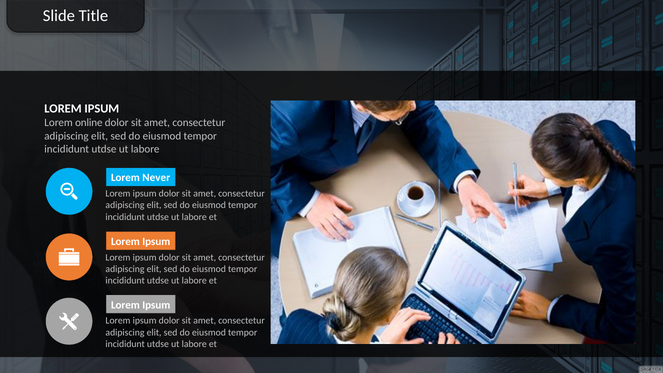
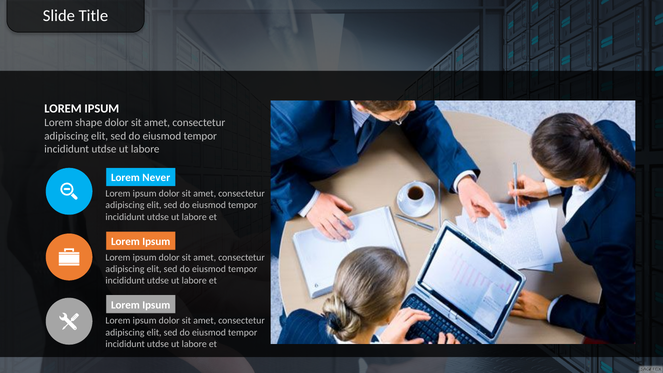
online: online -> shape (89, 123)
